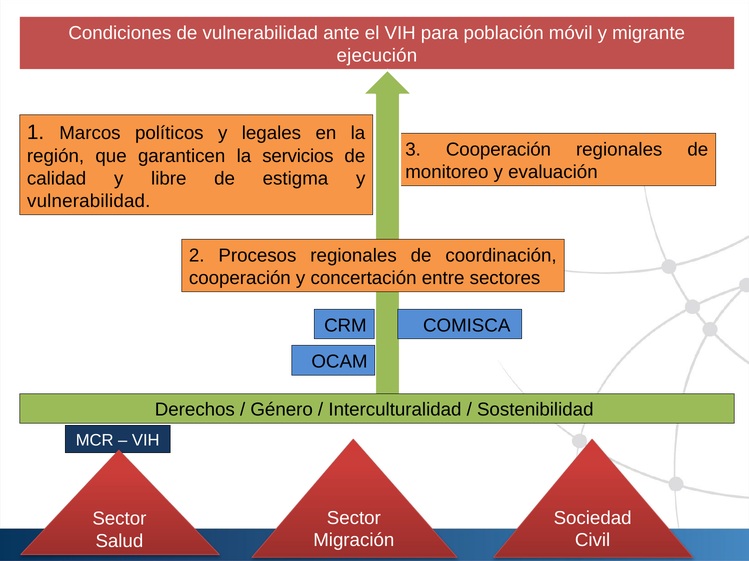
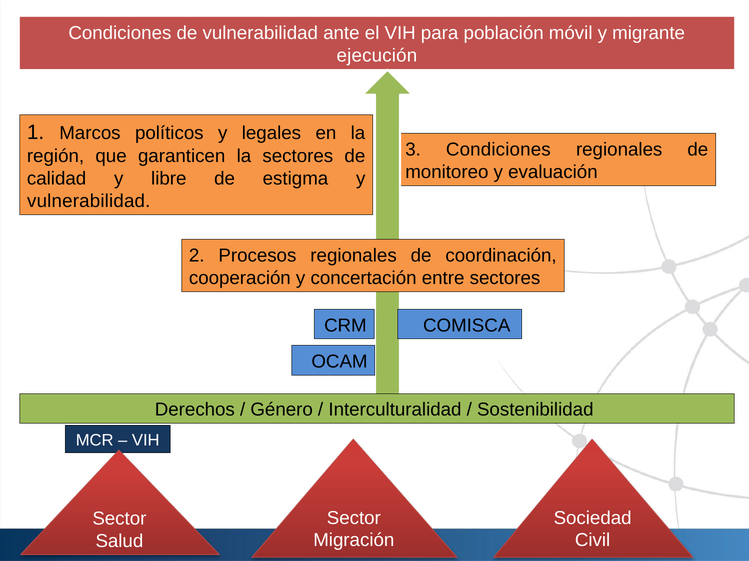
Cooperación: Cooperación -> Condiciones (498, 150)
la servicios: servicios -> sectores (298, 156)
